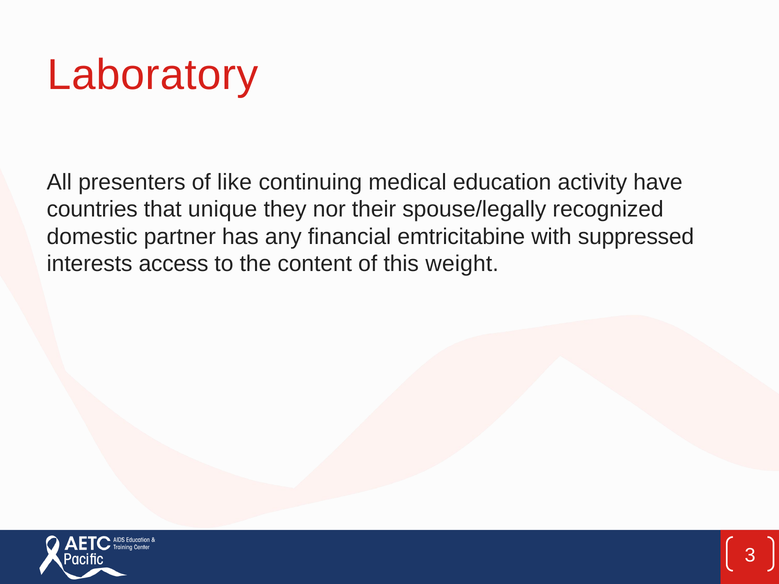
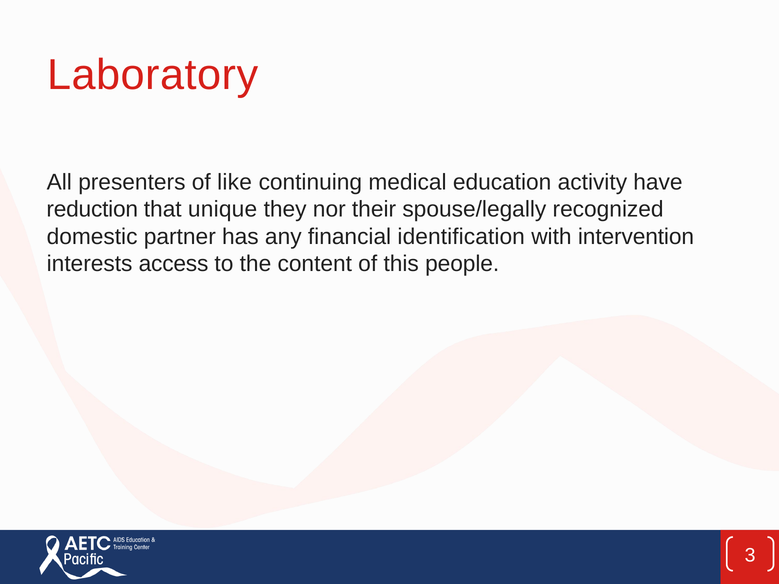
countries: countries -> reduction (92, 210)
emtricitabine: emtricitabine -> identification (461, 237)
suppressed: suppressed -> intervention (636, 237)
weight: weight -> people (462, 264)
